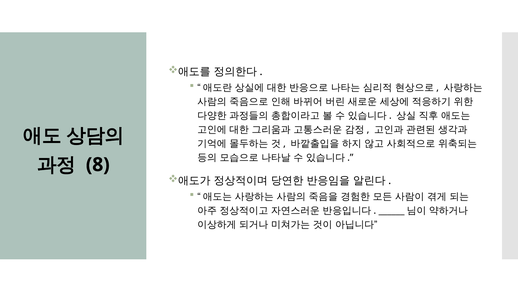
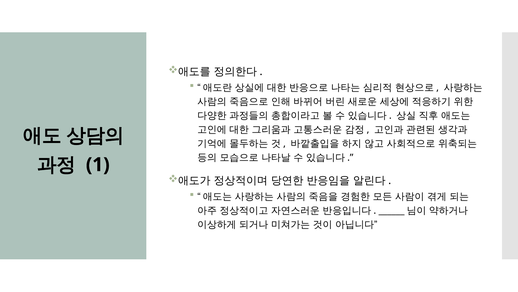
8: 8 -> 1 (98, 164)
